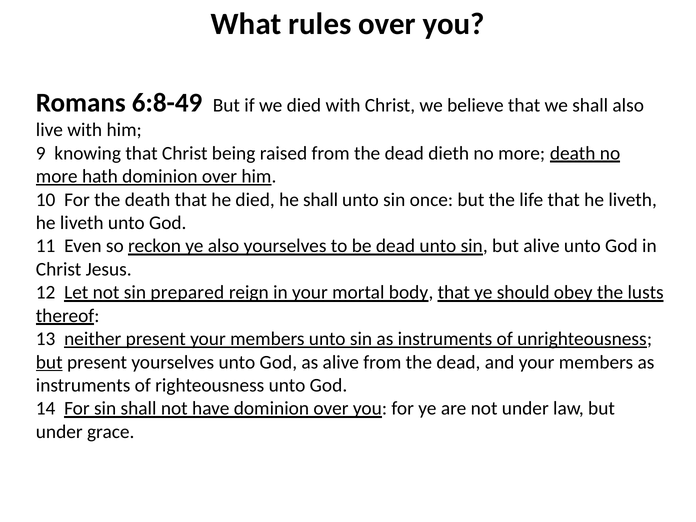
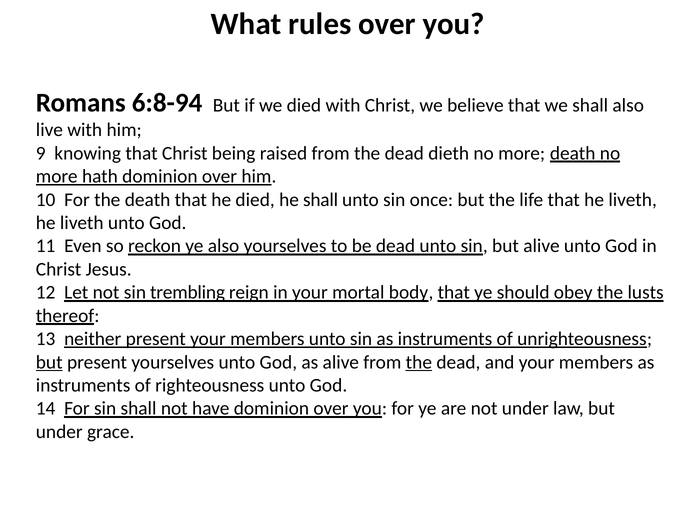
6:8-49: 6:8-49 -> 6:8-94 (167, 103)
prepared: prepared -> trembling (188, 293)
the underline: none -> present (419, 362)
